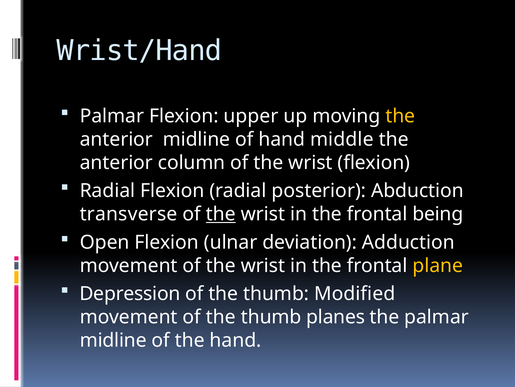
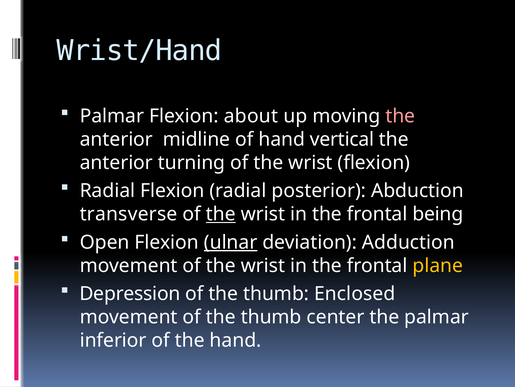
upper: upper -> about (251, 116)
the colour: yellow -> pink (400, 116)
middle: middle -> vertical (342, 139)
column: column -> turning (192, 162)
ulnar underline: none -> present (231, 242)
Modified: Modified -> Enclosed (355, 293)
planes: planes -> center (336, 317)
midline: midline -> inferior (113, 340)
